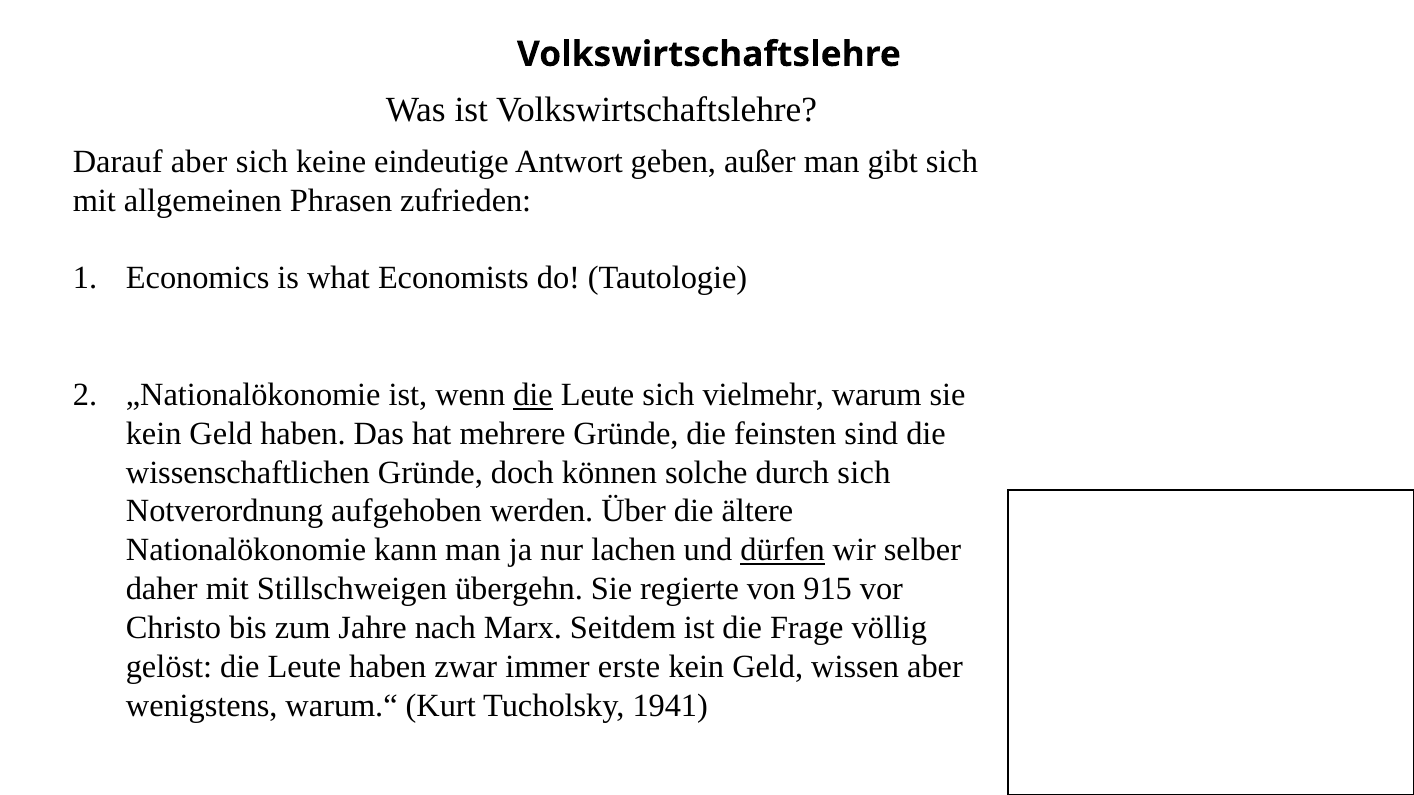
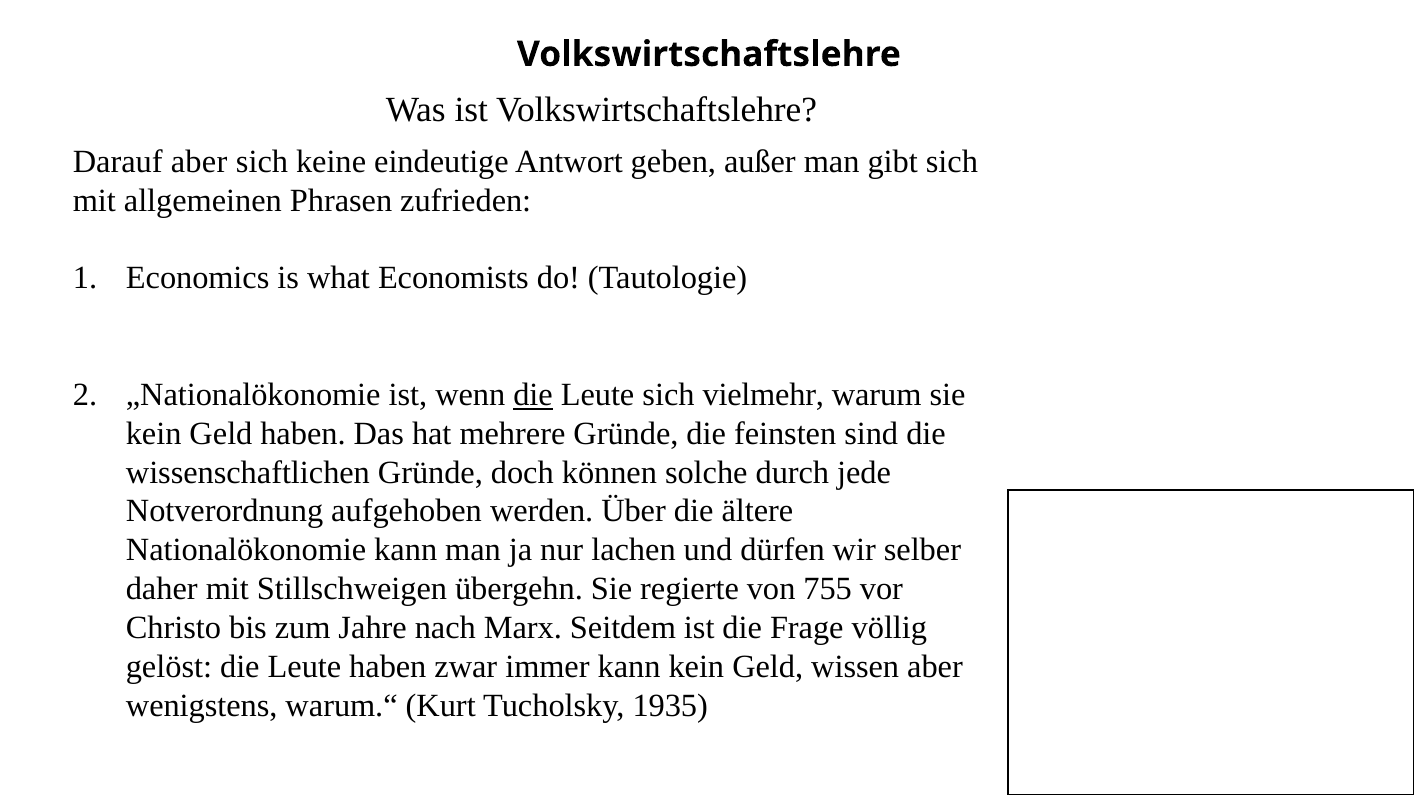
durch sich: sich -> jede (864, 473)
dürfen underline: present -> none (783, 550)
915: 915 -> 755 (828, 589)
immer erste: erste -> kann (629, 667)
1941: 1941 -> 1935 (670, 706)
